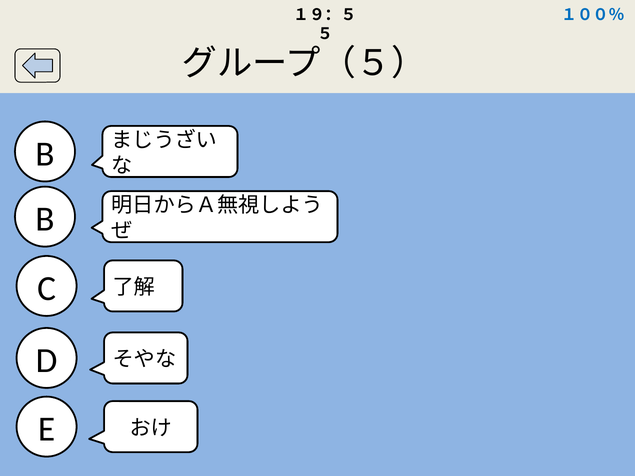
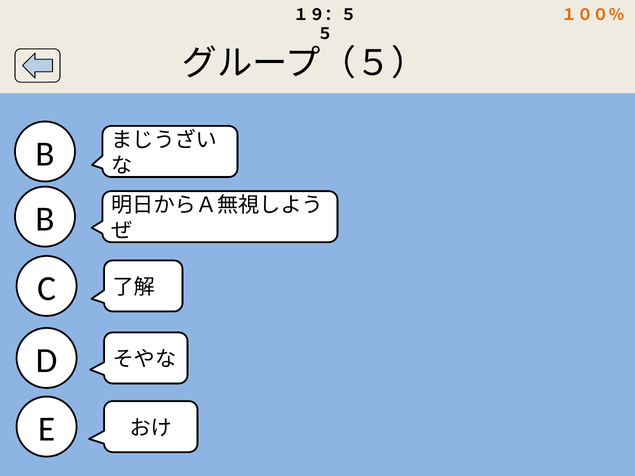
１００％ colour: blue -> orange (593, 15)
